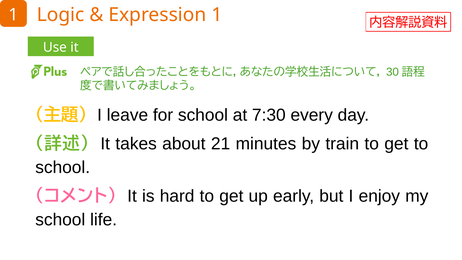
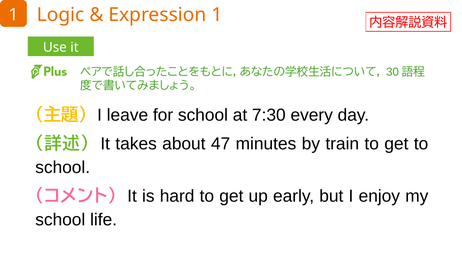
21: 21 -> 47 (221, 144)
